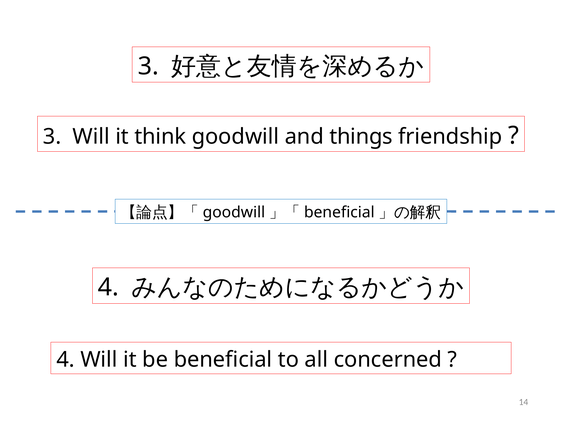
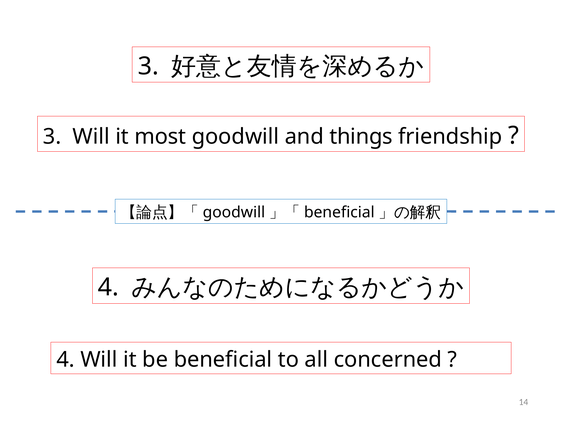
think: think -> most (160, 137)
